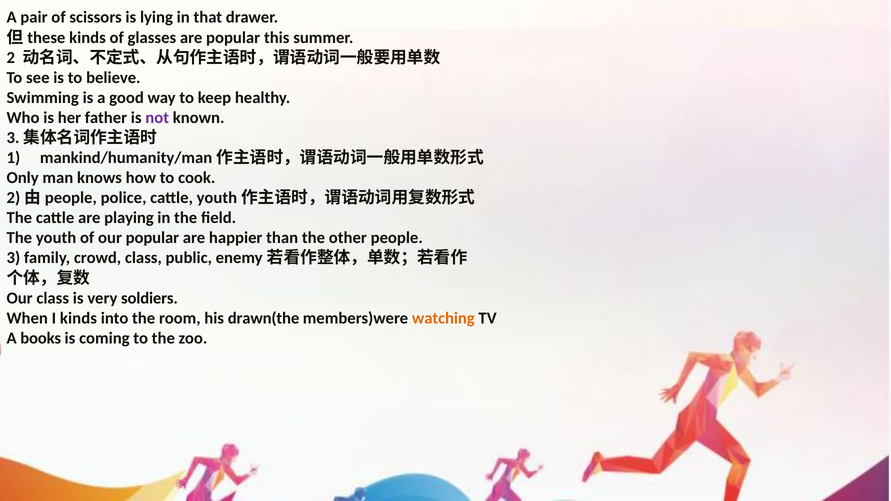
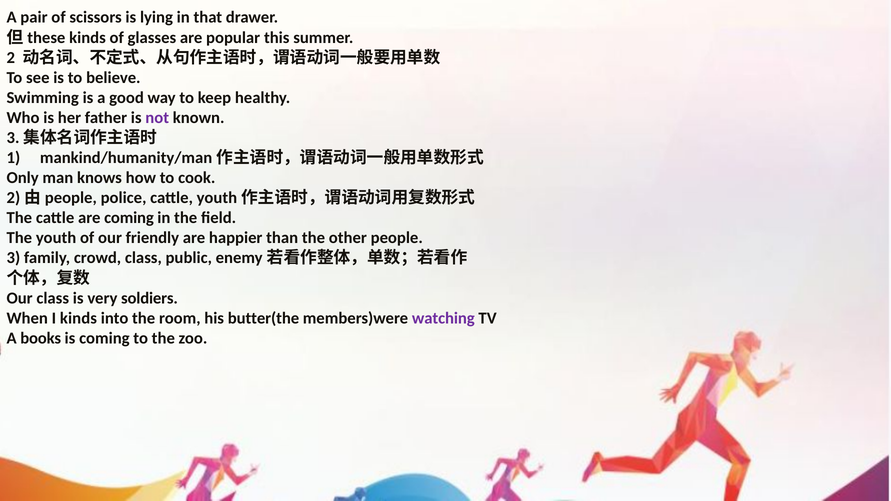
are playing: playing -> coming (129, 218)
our popular: popular -> friendly (152, 238)
drawn(the: drawn(the -> butter(the (263, 318)
watching colour: orange -> purple (443, 318)
